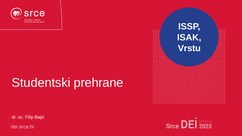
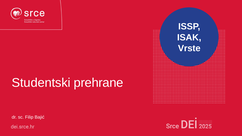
Vrstu: Vrstu -> Vrste (189, 48)
